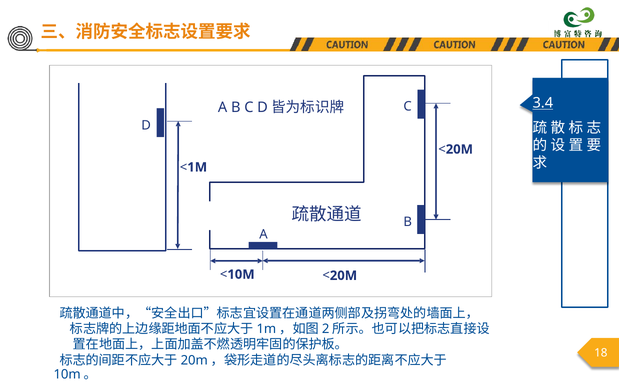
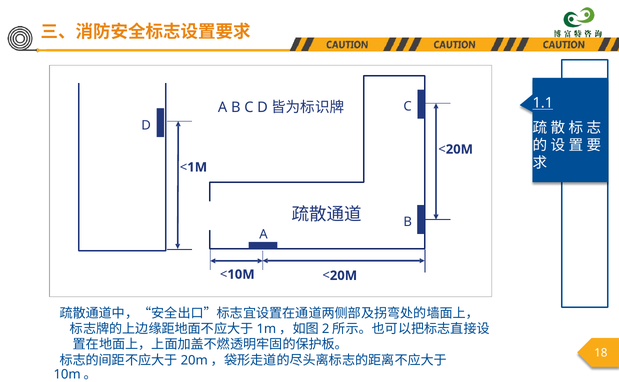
3.4: 3.4 -> 1.1 (543, 103)
